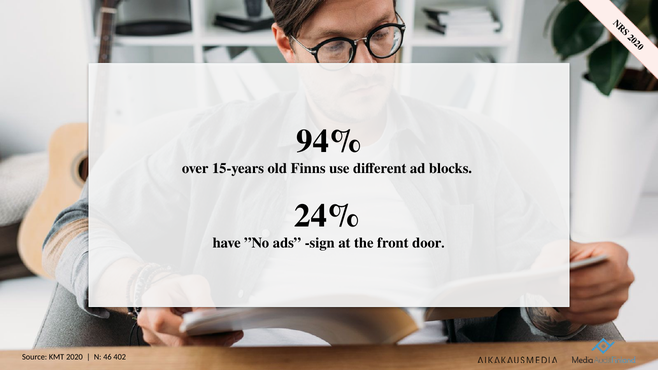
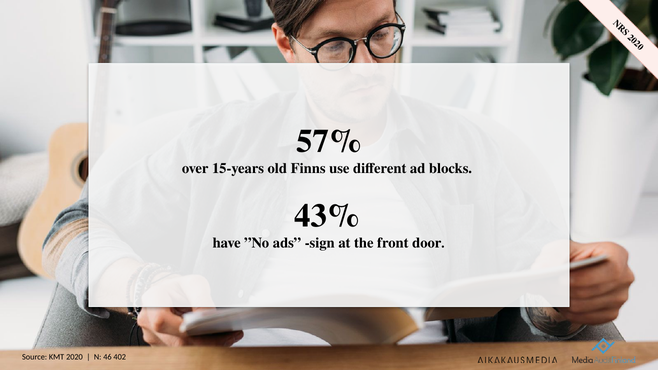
94%: 94% -> 57% (329, 141)
24%: 24% -> 43% (327, 216)
